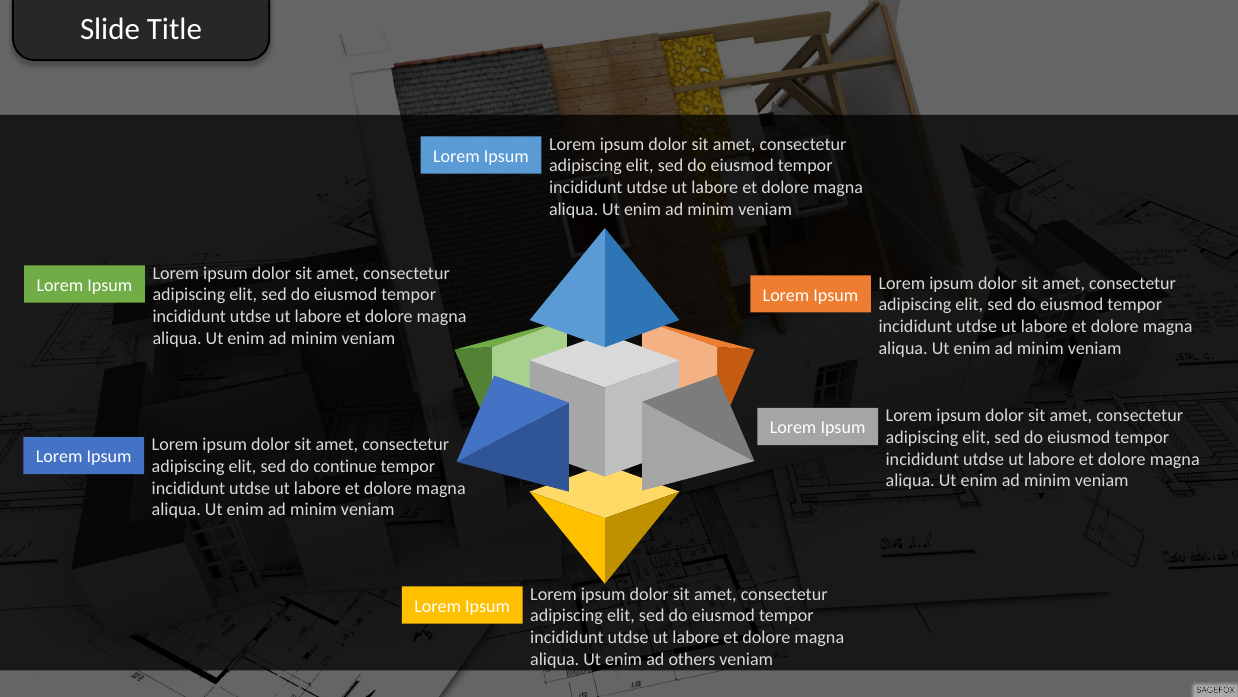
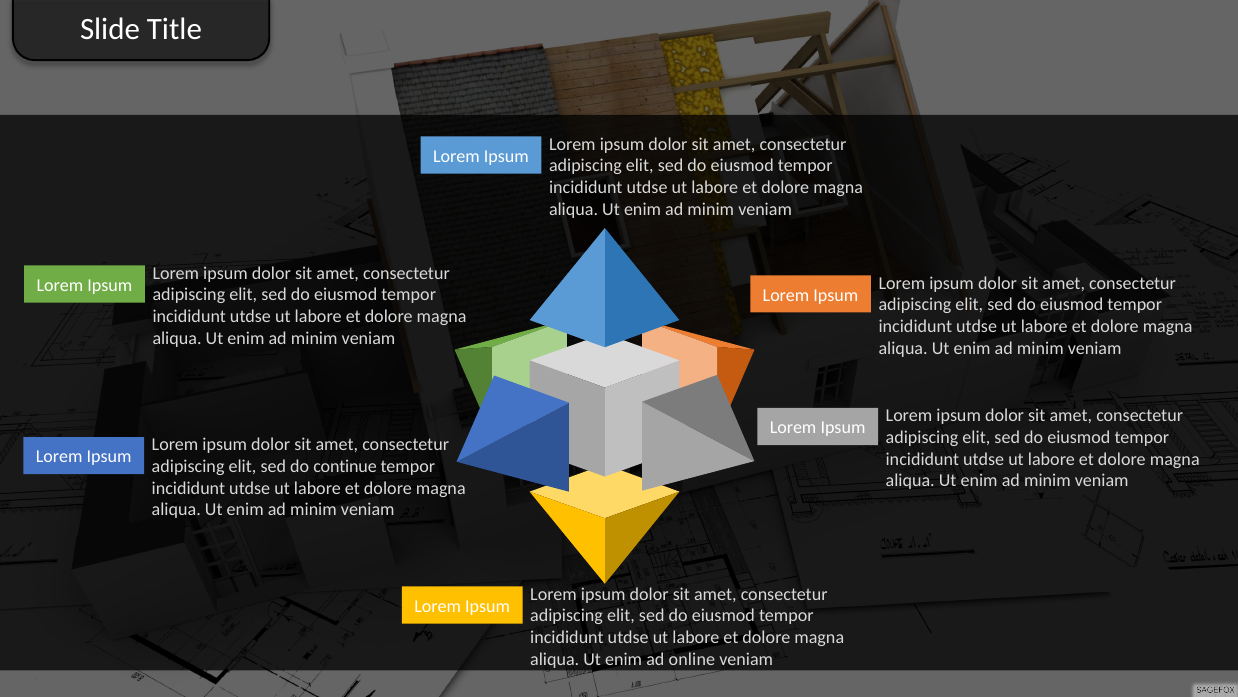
others: others -> online (692, 659)
